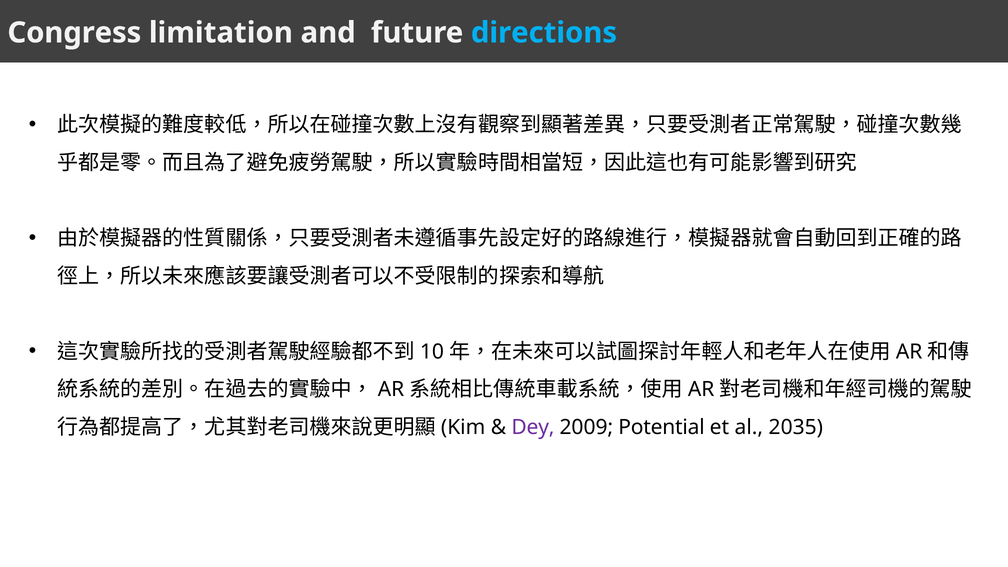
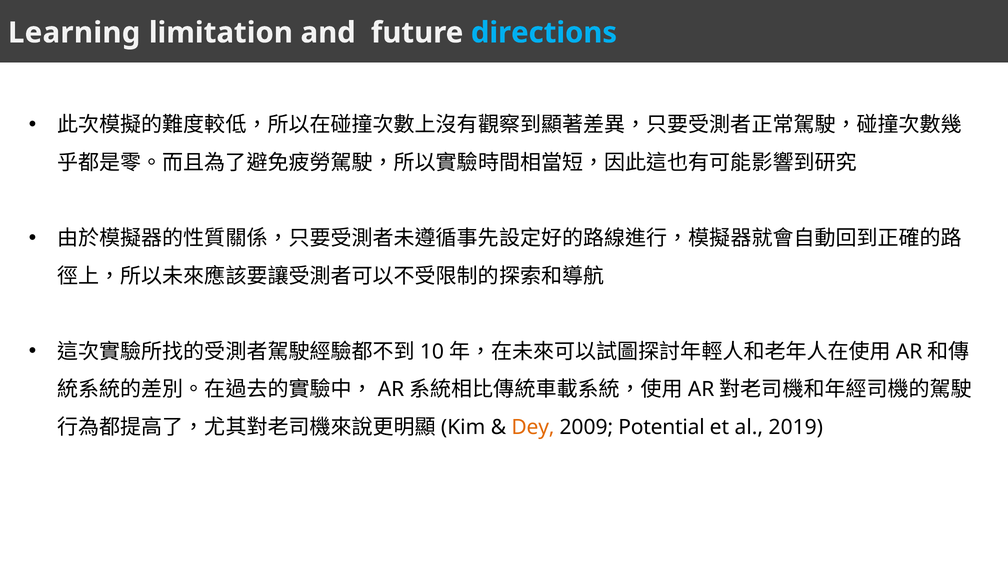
Congress: Congress -> Learning (74, 33)
Dey colour: purple -> orange (533, 427)
2035: 2035 -> 2019 (796, 427)
